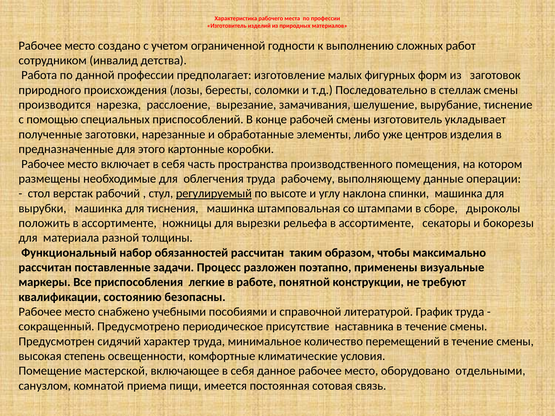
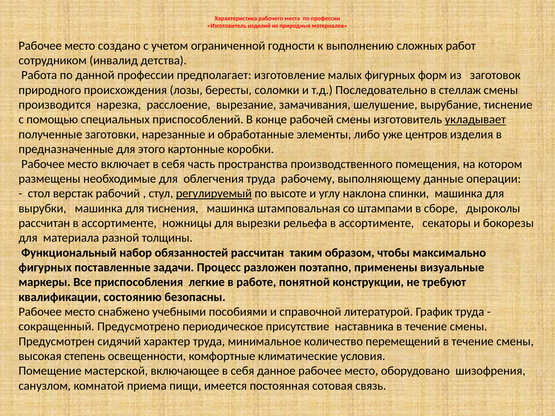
укладывает underline: none -> present (475, 120)
положить: положить -> рассчитан (44, 223)
рассчитан: рассчитан -> фигурных (45, 268)
отдельными: отдельными -> шизофрения (490, 371)
